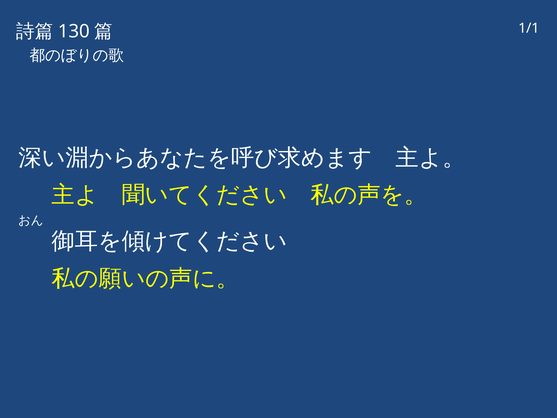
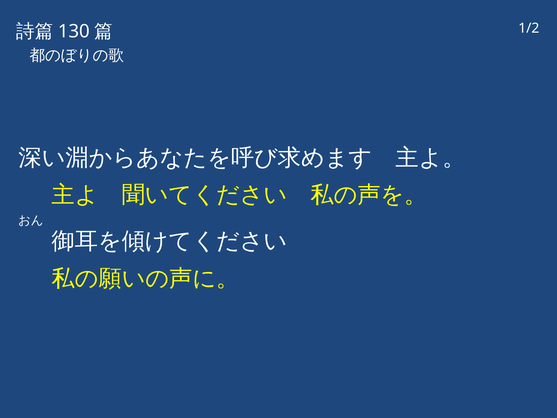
1/1: 1/1 -> 1/2 (529, 28)
